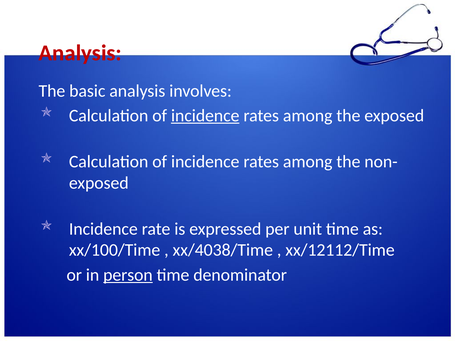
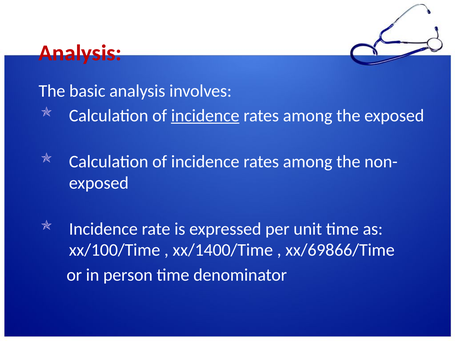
xx/4038/Time: xx/4038/Time -> xx/1400/Time (223, 250)
xx/12112/Time: xx/12112/Time -> xx/69866/Time (340, 250)
person underline: present -> none (128, 275)
